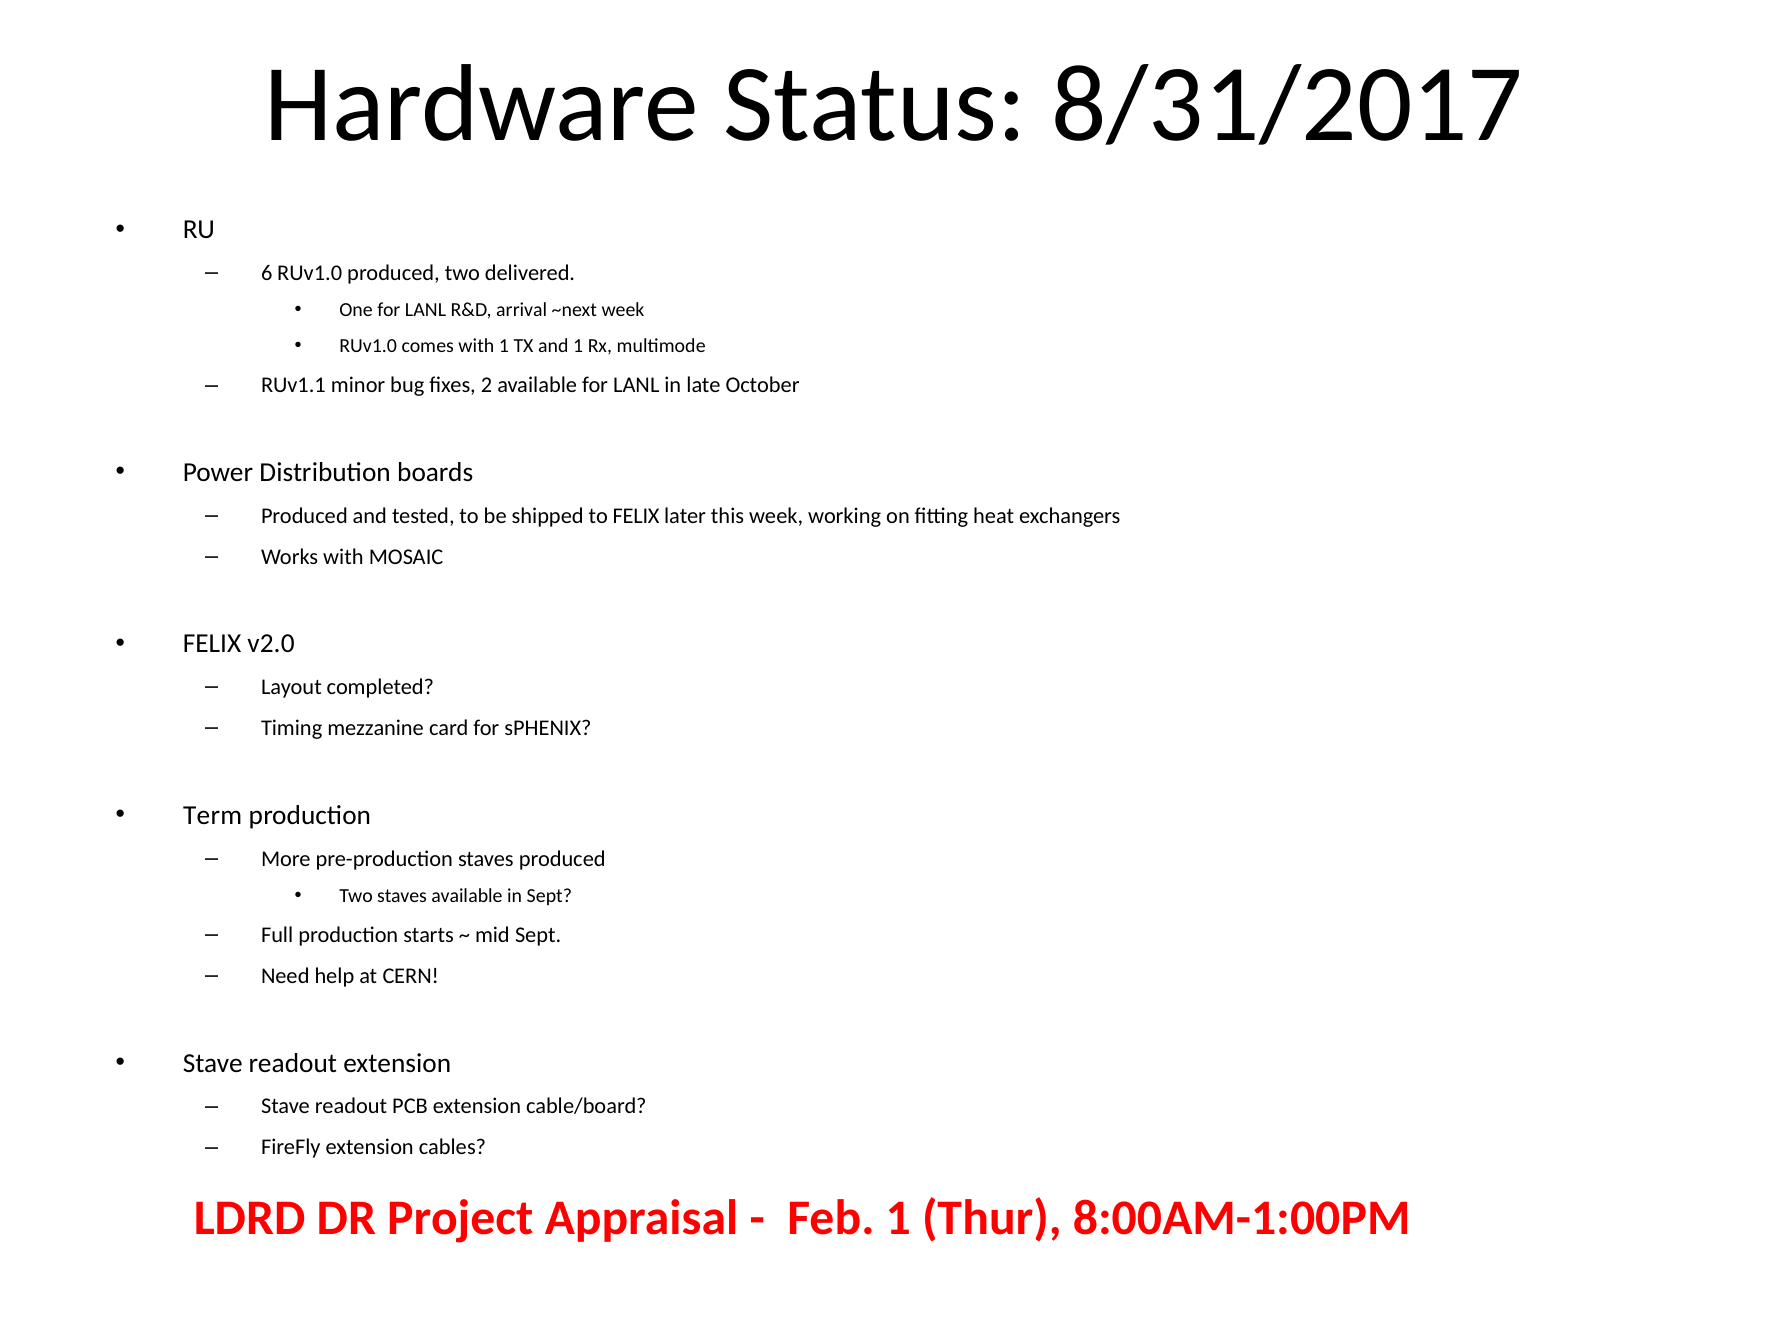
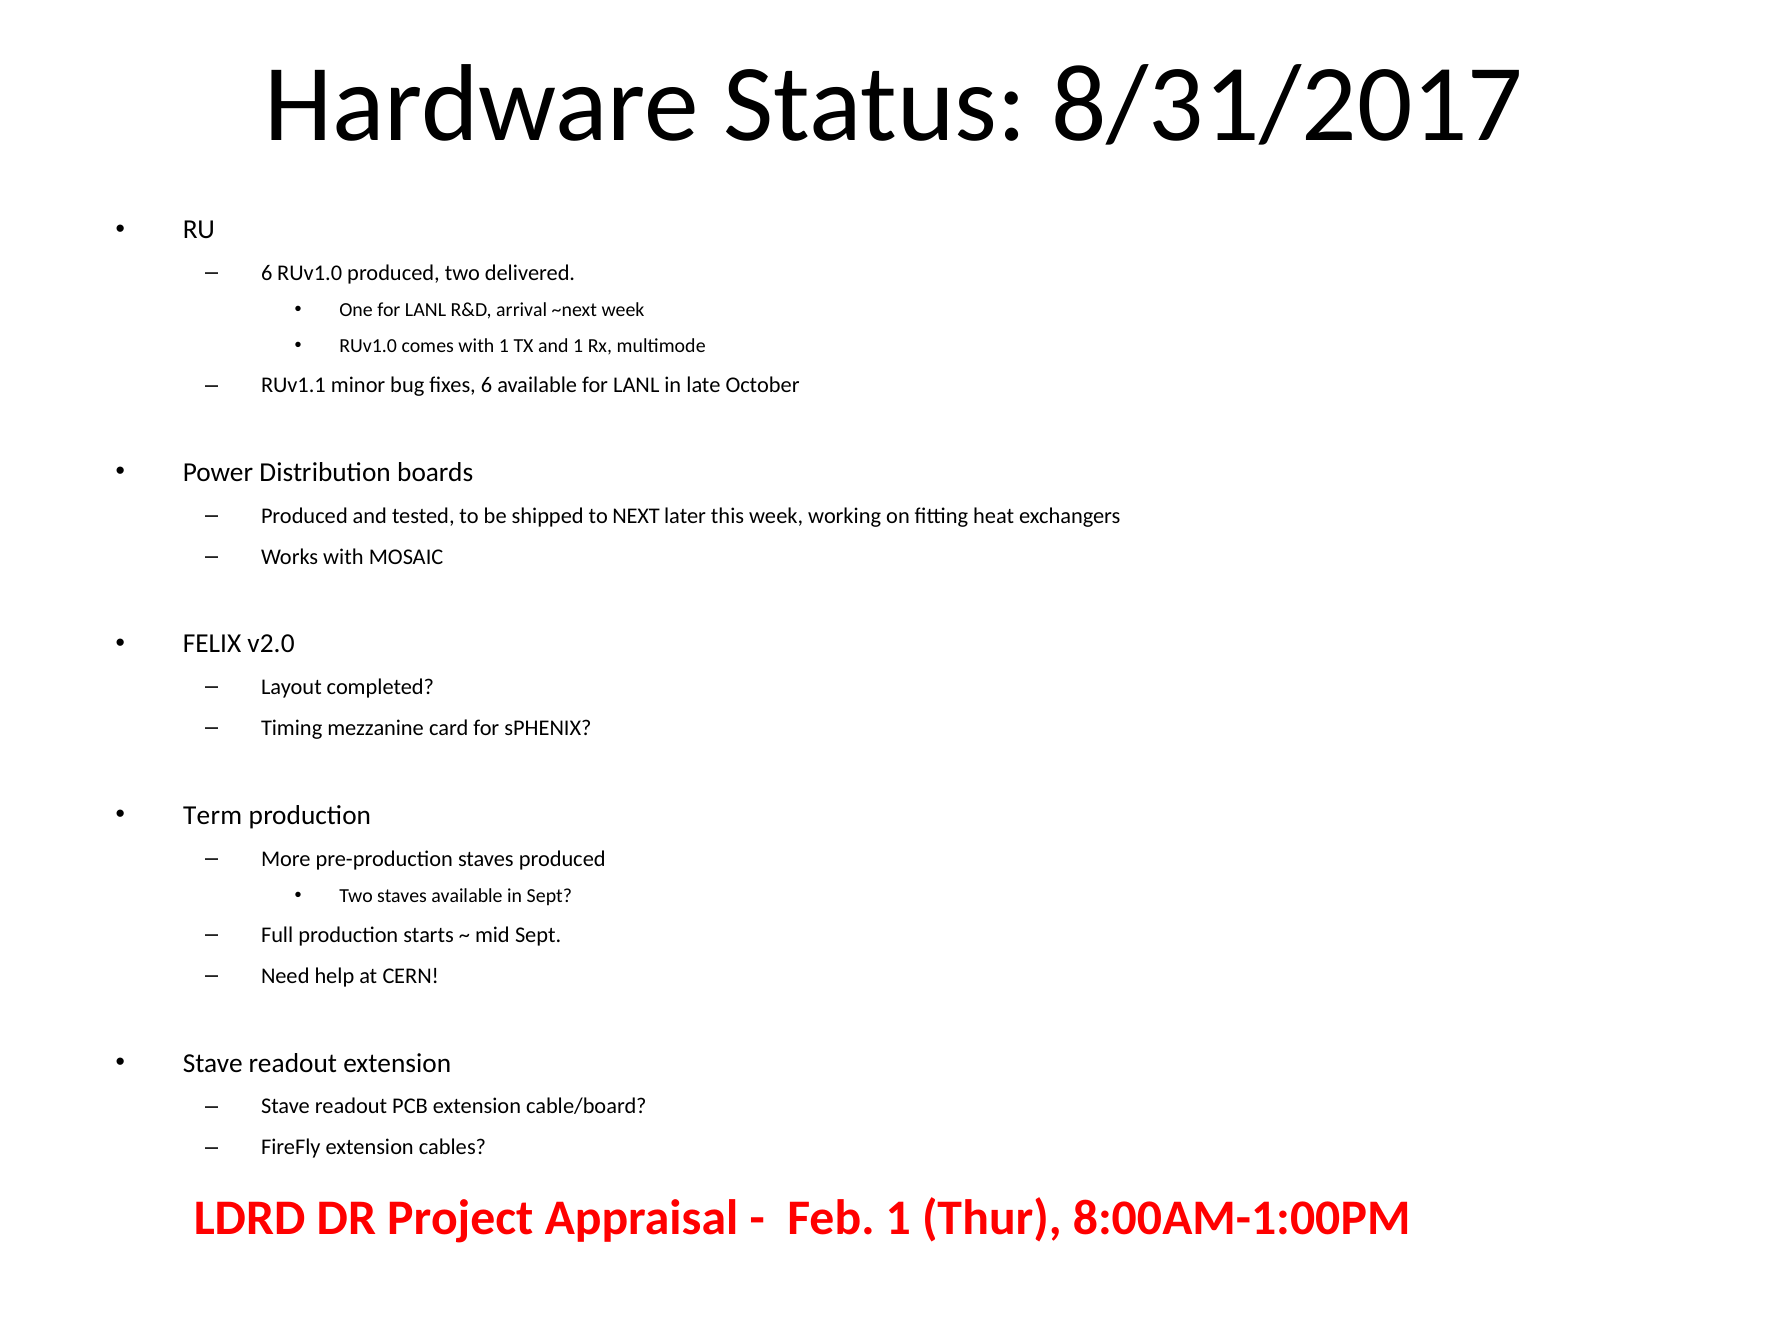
fixes 2: 2 -> 6 (487, 385)
to FELIX: FELIX -> NEXT (636, 516)
